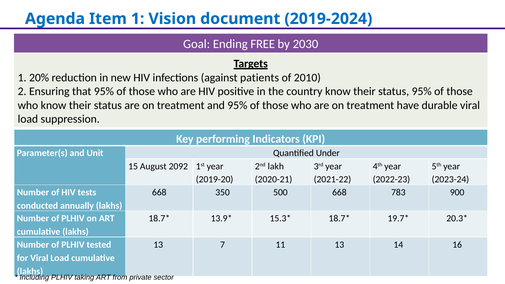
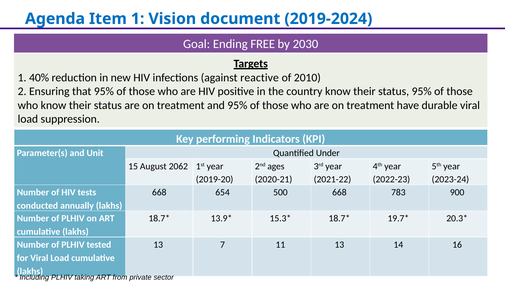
20%: 20% -> 40% (39, 78)
patients: patients -> reactive (260, 78)
2092: 2092 -> 2062 (178, 166)
lakh: lakh -> ages (276, 166)
350: 350 -> 654 (223, 192)
